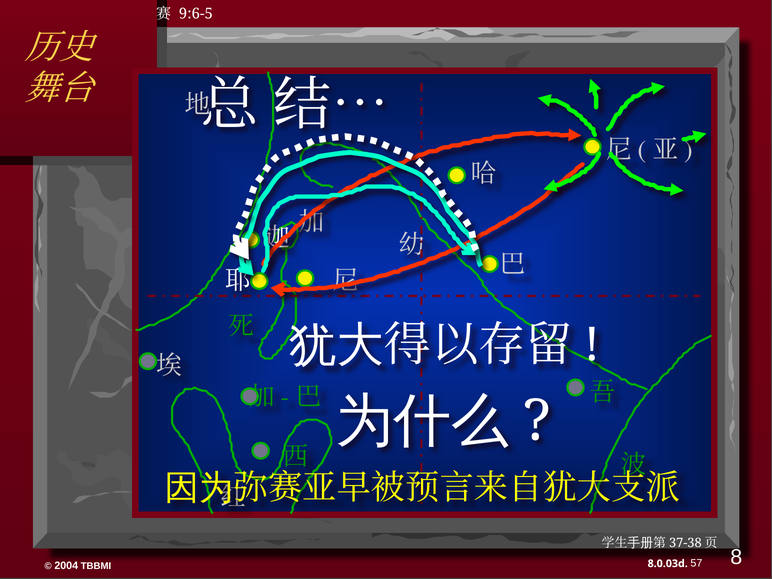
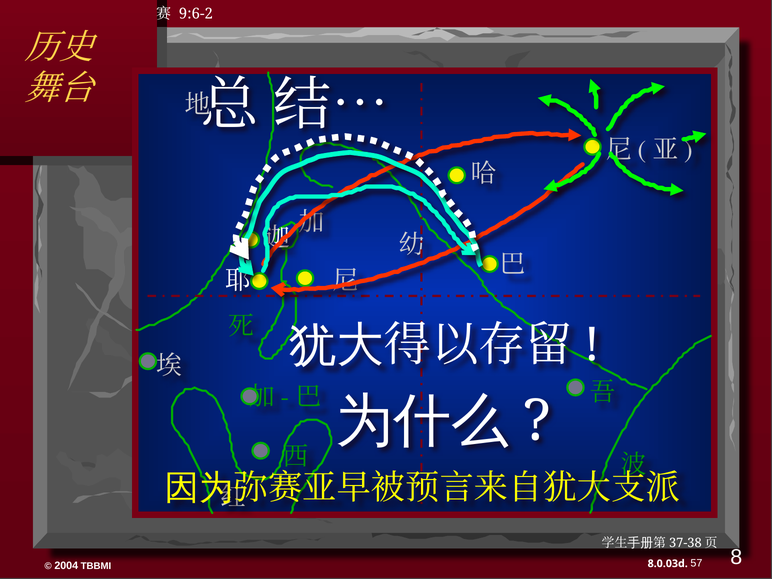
9:6-5: 9:6-5 -> 9:6-2 (196, 14)
